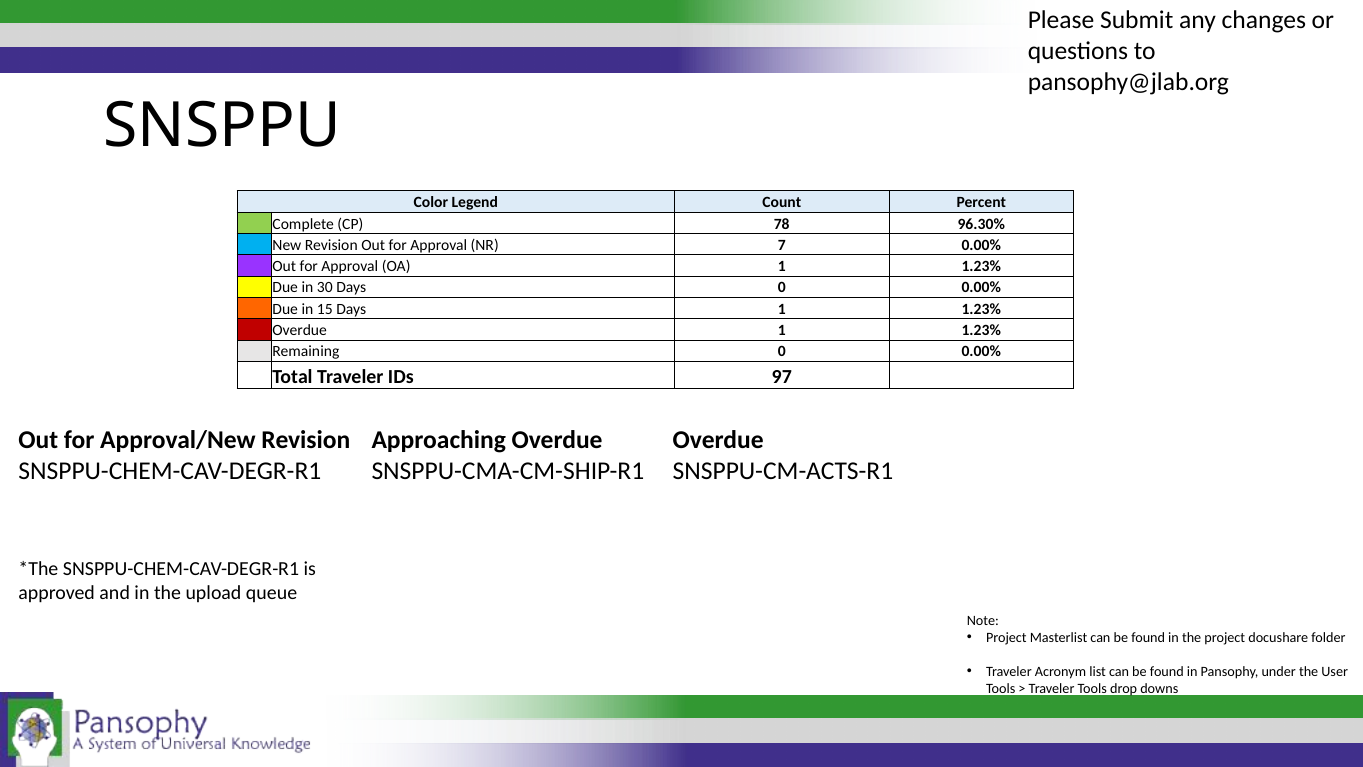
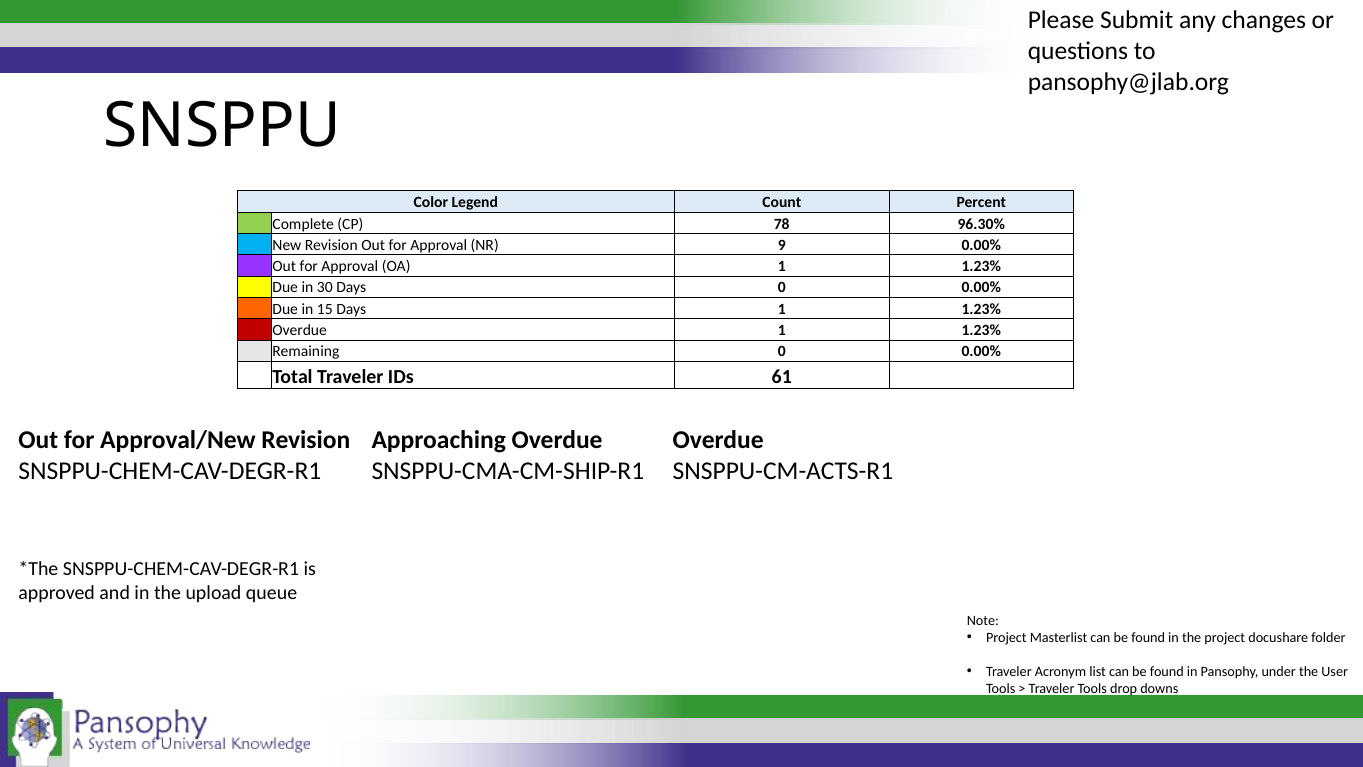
7: 7 -> 9 (782, 245)
97: 97 -> 61 (782, 377)
